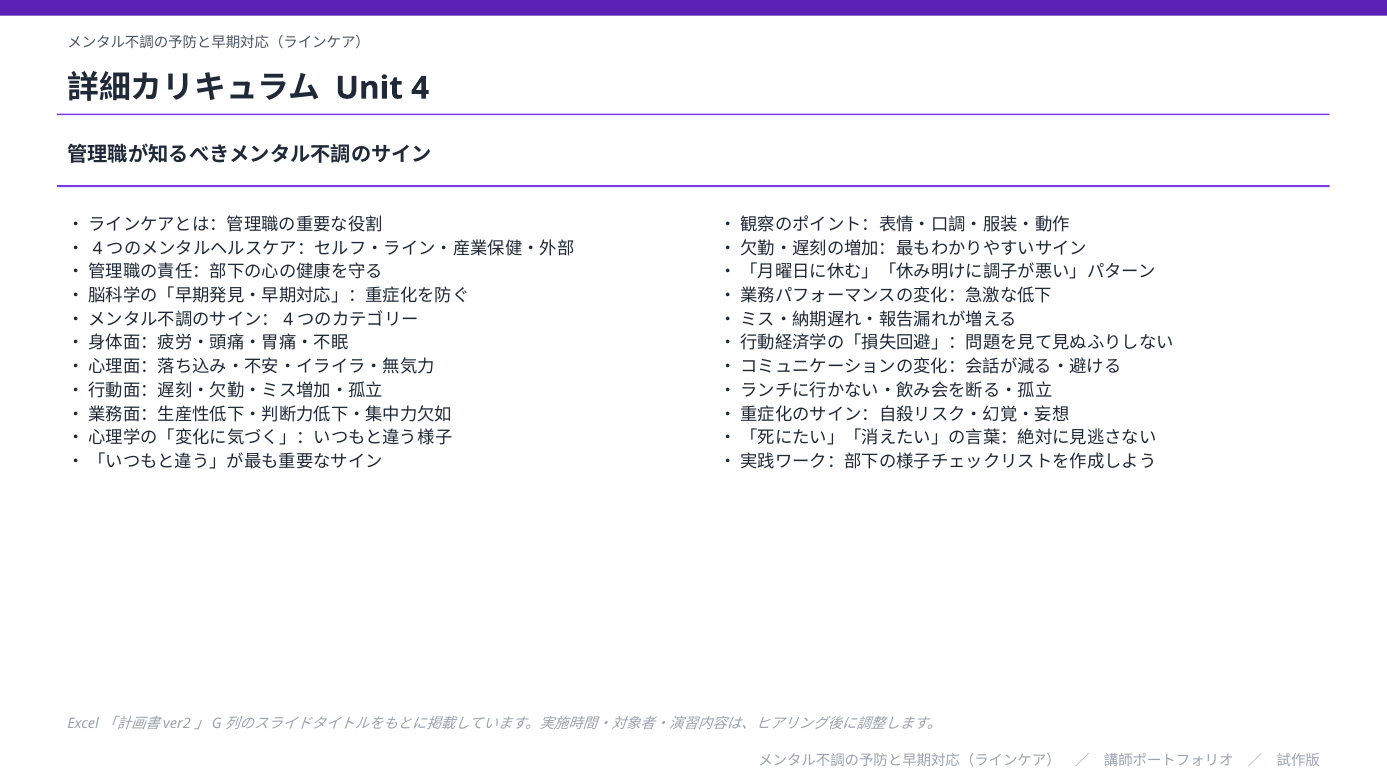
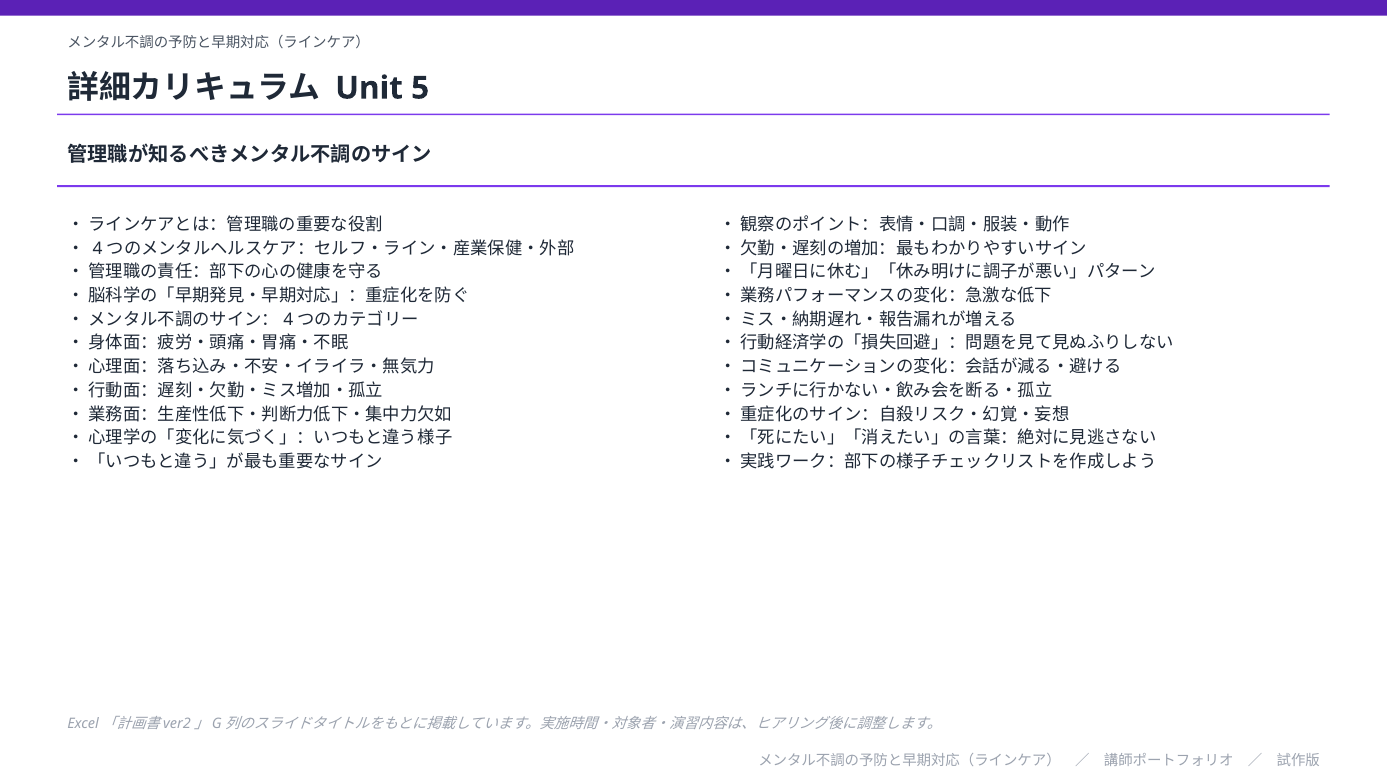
4: 4 -> 5 (420, 88)
